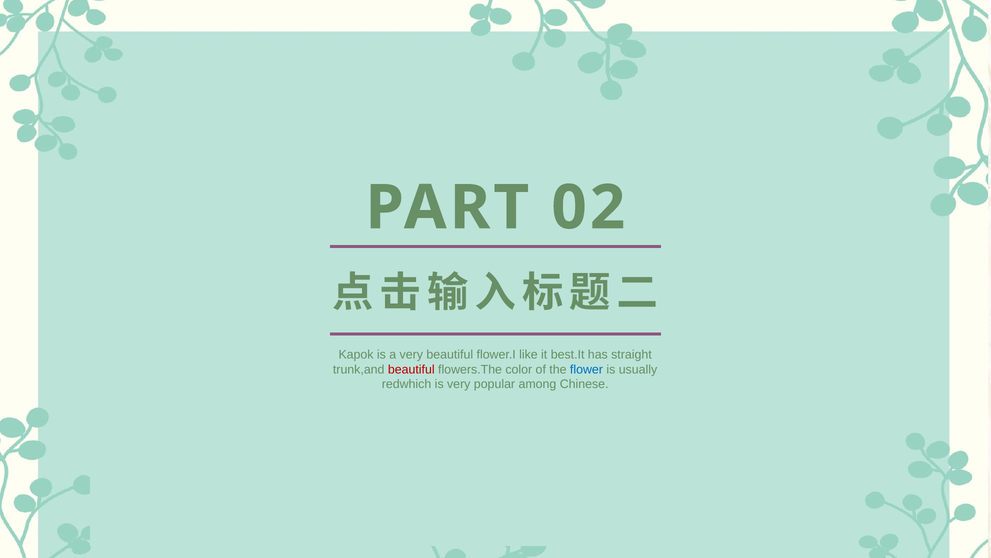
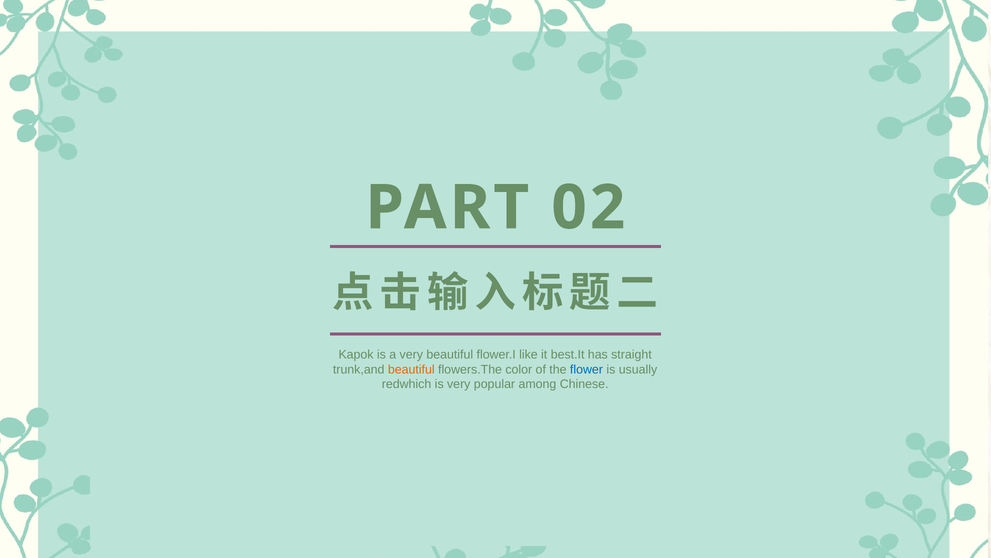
beautiful colour: red -> orange (411, 369)
